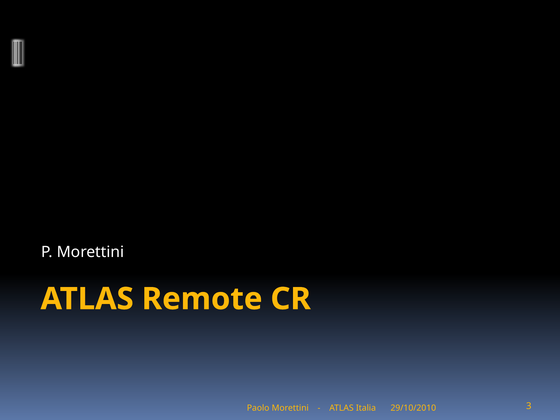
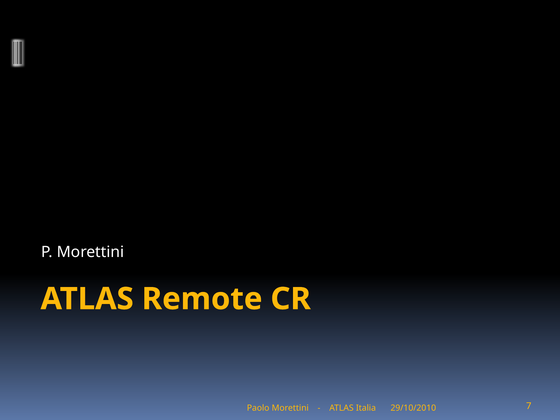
3: 3 -> 7 (529, 406)
